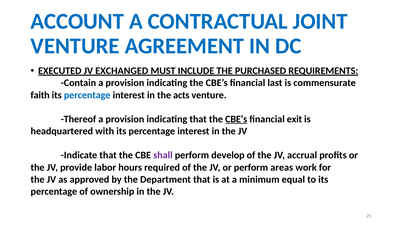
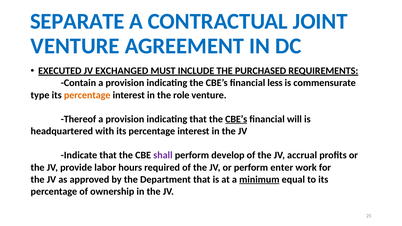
ACCOUNT: ACCOUNT -> SEPARATE (77, 22)
last: last -> less (275, 83)
faith: faith -> type (40, 95)
percentage colour: blue -> orange (87, 95)
acts: acts -> role (181, 95)
exit: exit -> will (294, 119)
areas: areas -> enter (282, 167)
minimum underline: none -> present (259, 180)
